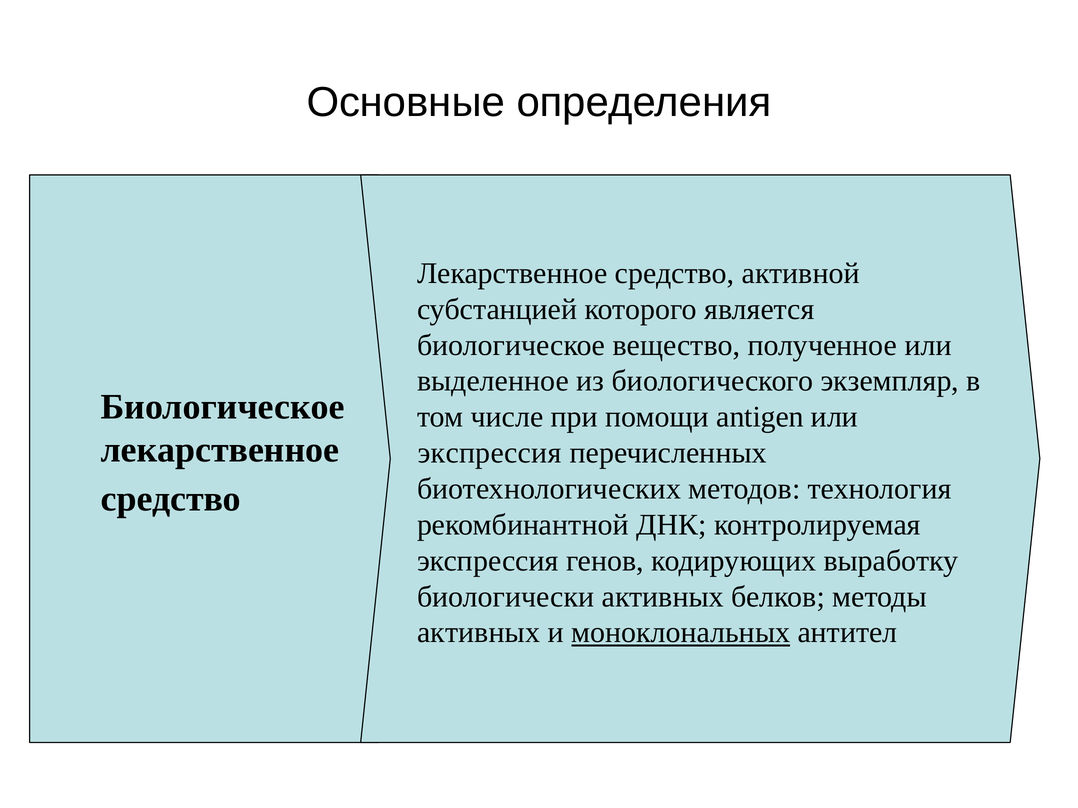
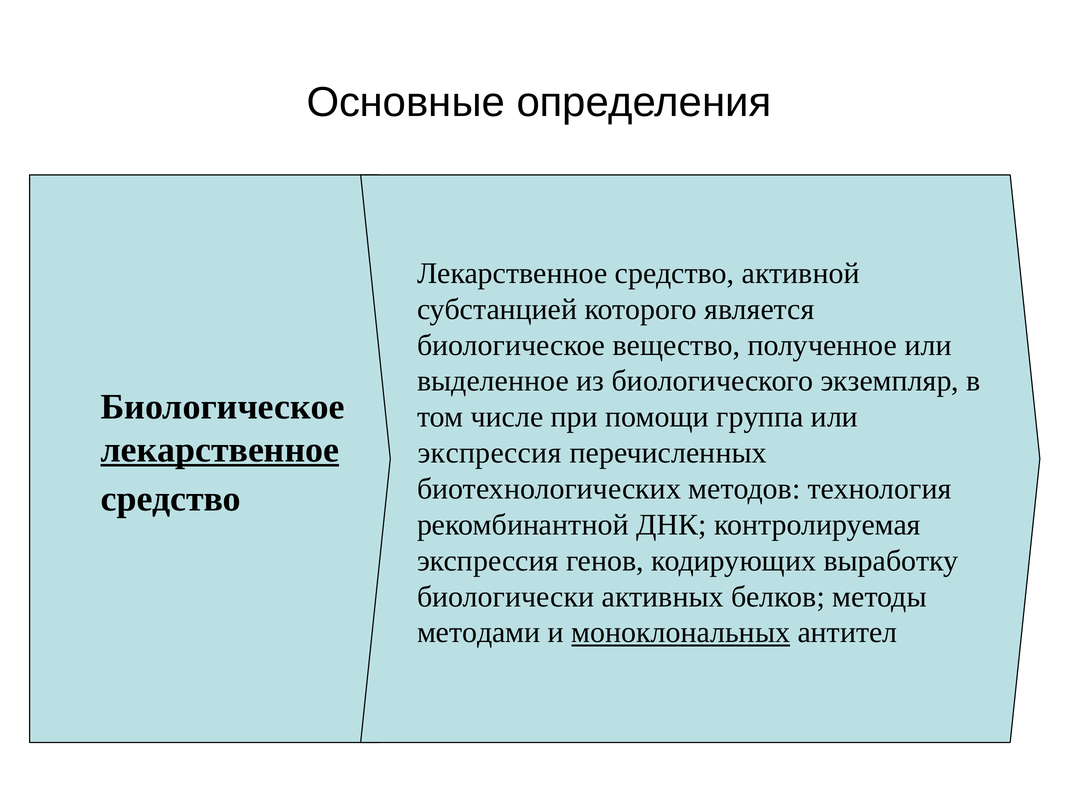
antigen: antigen -> группа (760, 417)
лекарственное underline: none -> present (220, 450)
активных: активных -> методами (479, 633)
